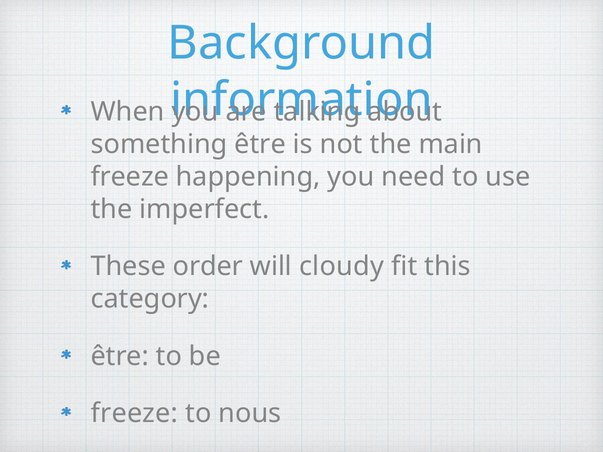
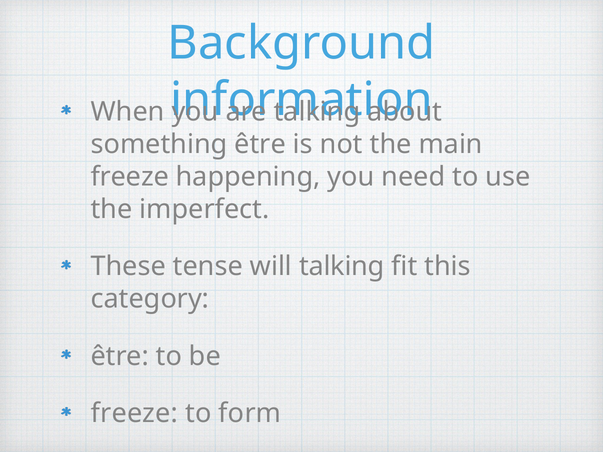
order: order -> tense (208, 267)
will cloudy: cloudy -> talking (342, 267)
nous: nous -> form (250, 414)
